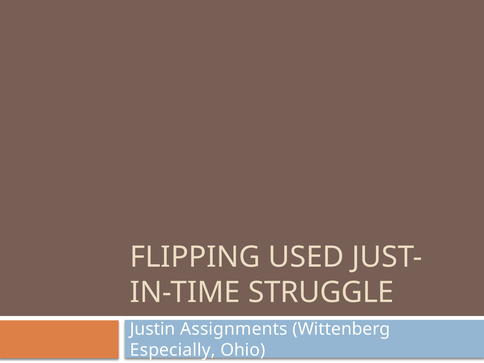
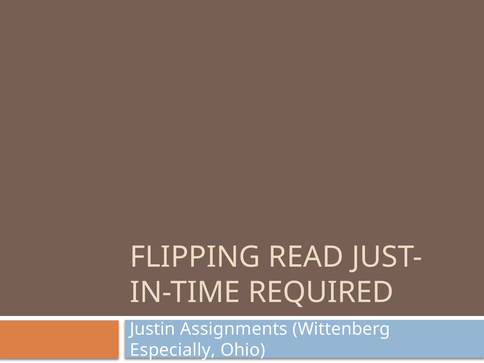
USED: USED -> READ (306, 257)
STRUGGLE: STRUGGLE -> REQUIRED (321, 292)
